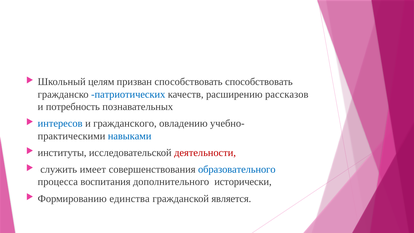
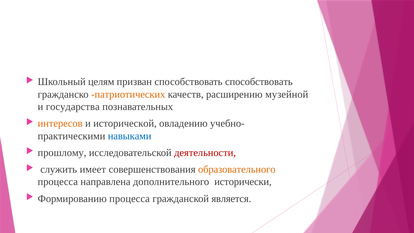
патриотических colour: blue -> orange (128, 94)
рассказов: рассказов -> музейной (287, 94)
потребность: потребность -> государства (73, 107)
интересов colour: blue -> orange (60, 123)
гражданского: гражданского -> исторической (125, 123)
институты: институты -> прошлому (62, 153)
образовательного colour: blue -> orange (237, 169)
воспитания: воспитания -> направлена (105, 182)
Формированию единства: единства -> процесса (130, 198)
